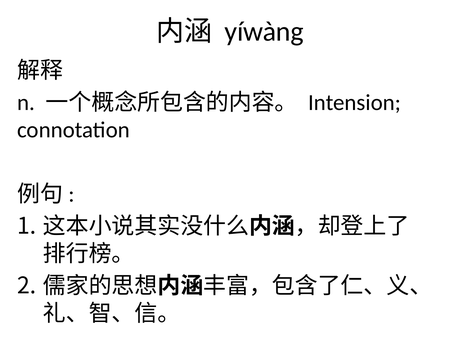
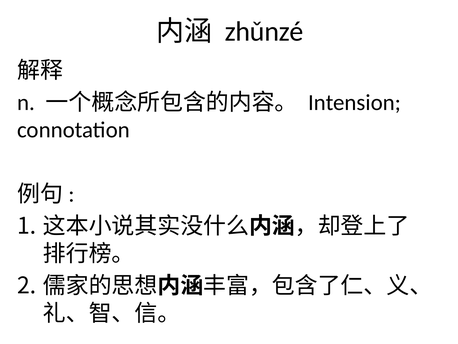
yíwàng: yíwàng -> zhǔnzé (264, 32)
